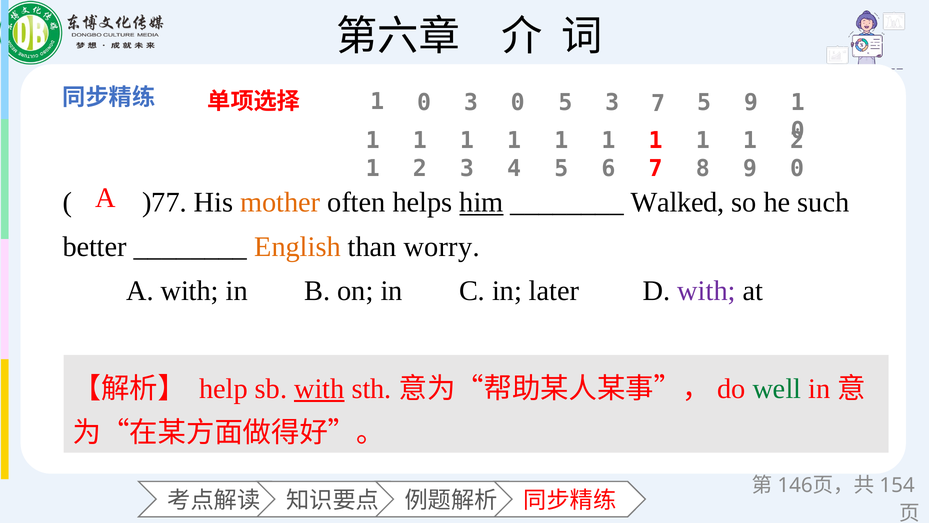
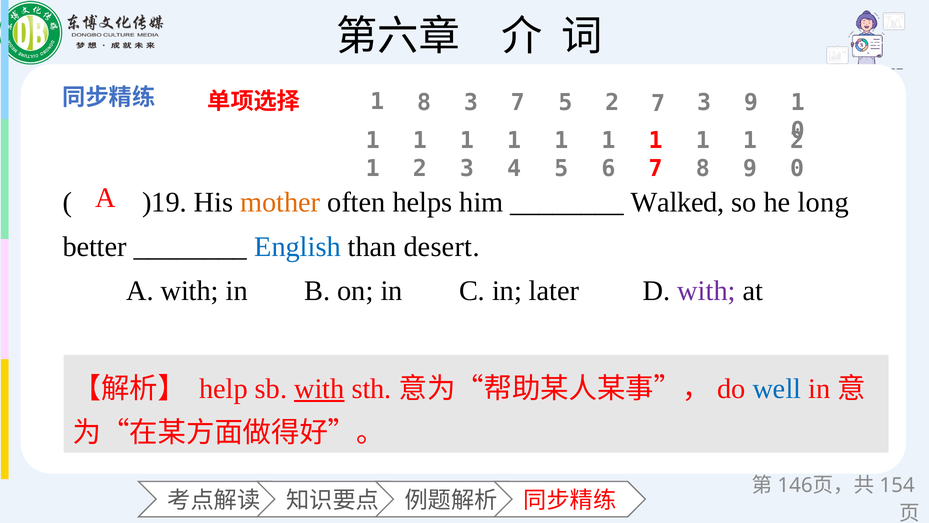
0: 0 -> 8 (424, 103)
3 0: 0 -> 7 (518, 103)
5 3: 3 -> 2 (612, 102)
7 5: 5 -> 3 (704, 103)
)77: )77 -> )19 (164, 202)
him underline: present -> none (481, 202)
such: such -> long (823, 202)
English colour: orange -> blue (297, 247)
worry: worry -> desert (442, 247)
well colour: green -> blue (777, 389)
